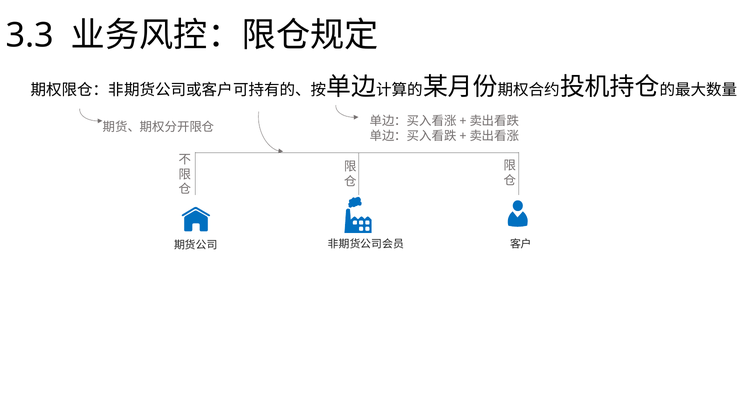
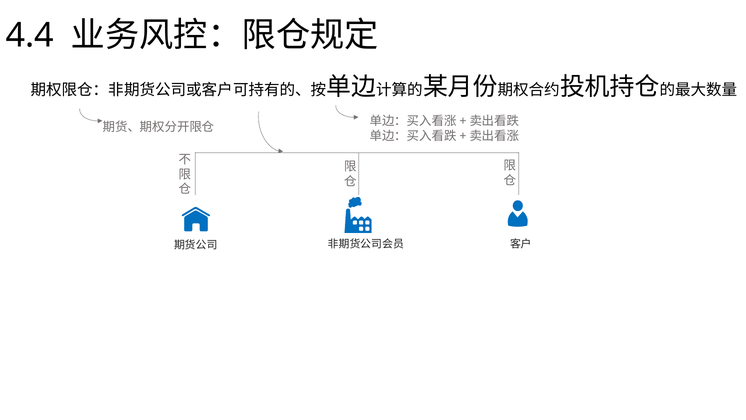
3.3: 3.3 -> 4.4 (30, 35)
